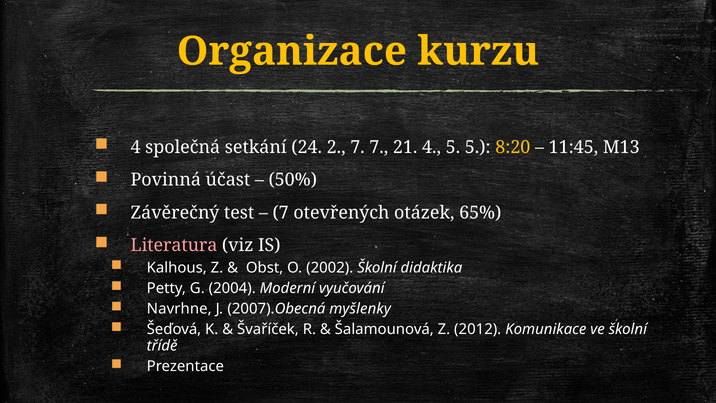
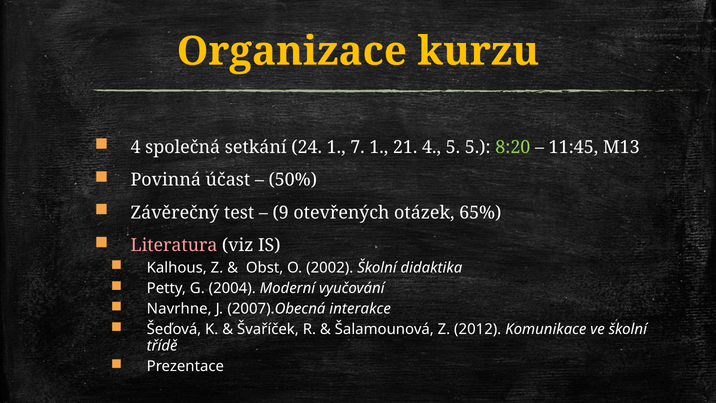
24 2: 2 -> 1 (336, 147)
7 7: 7 -> 1 (379, 147)
8:20 colour: yellow -> light green (513, 147)
7: 7 -> 9 (281, 213)
myšlenky: myšlenky -> interakce (360, 309)
